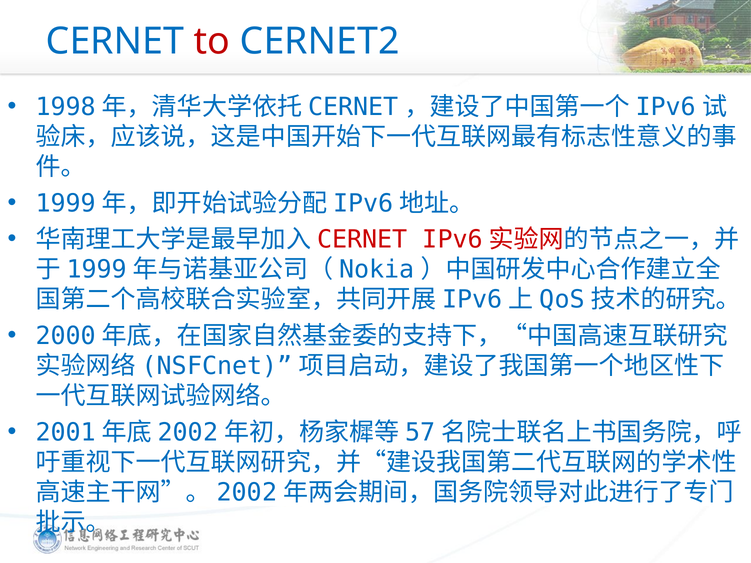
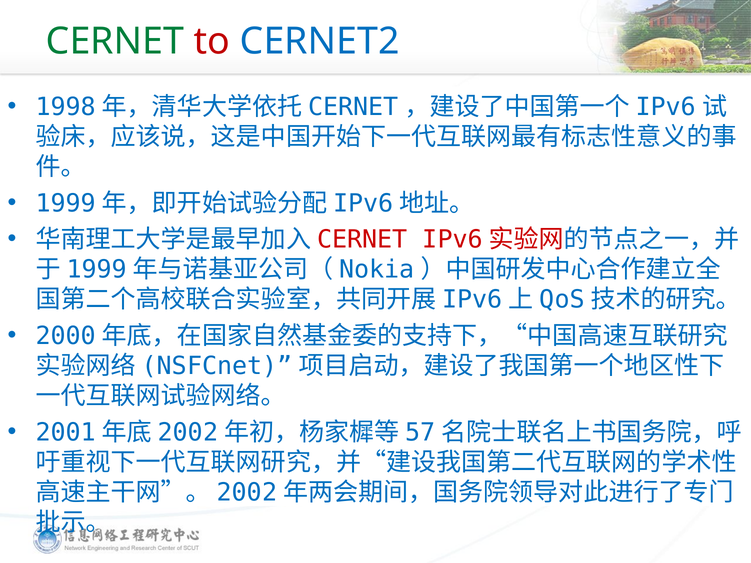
CERNET colour: blue -> green (115, 41)
